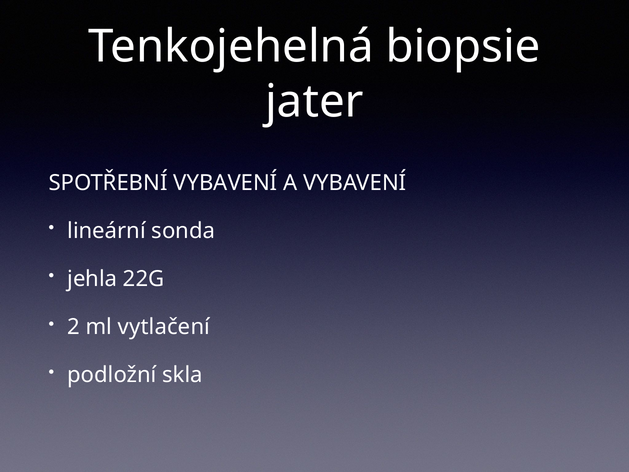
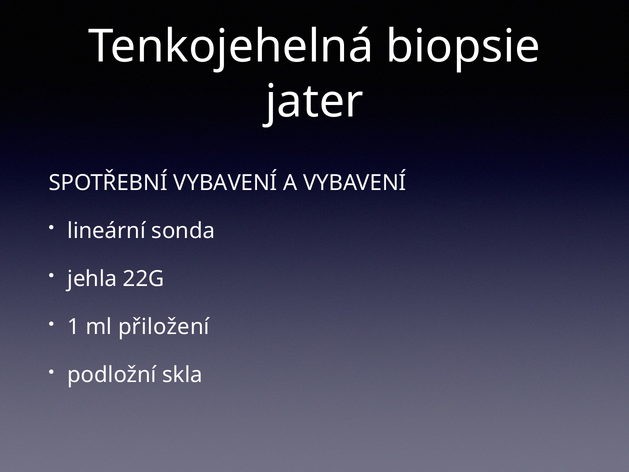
2: 2 -> 1 (74, 327)
vytlačení: vytlačení -> přiložení (164, 327)
